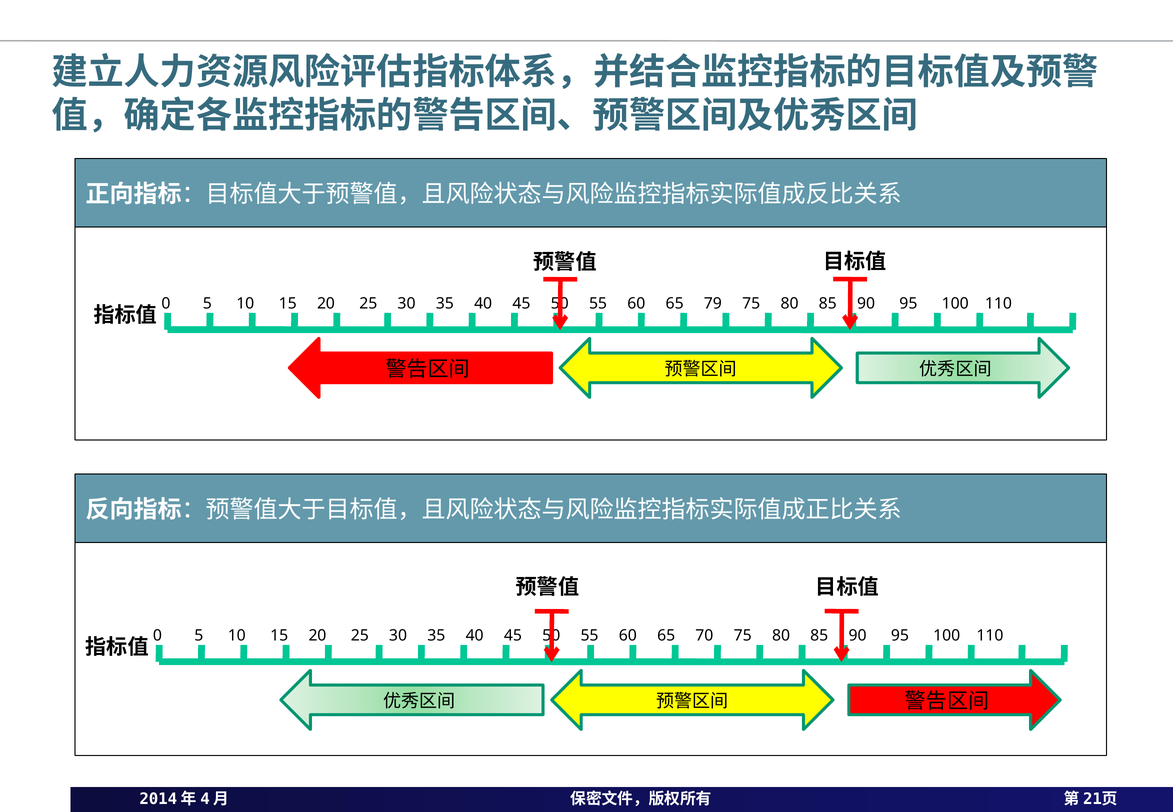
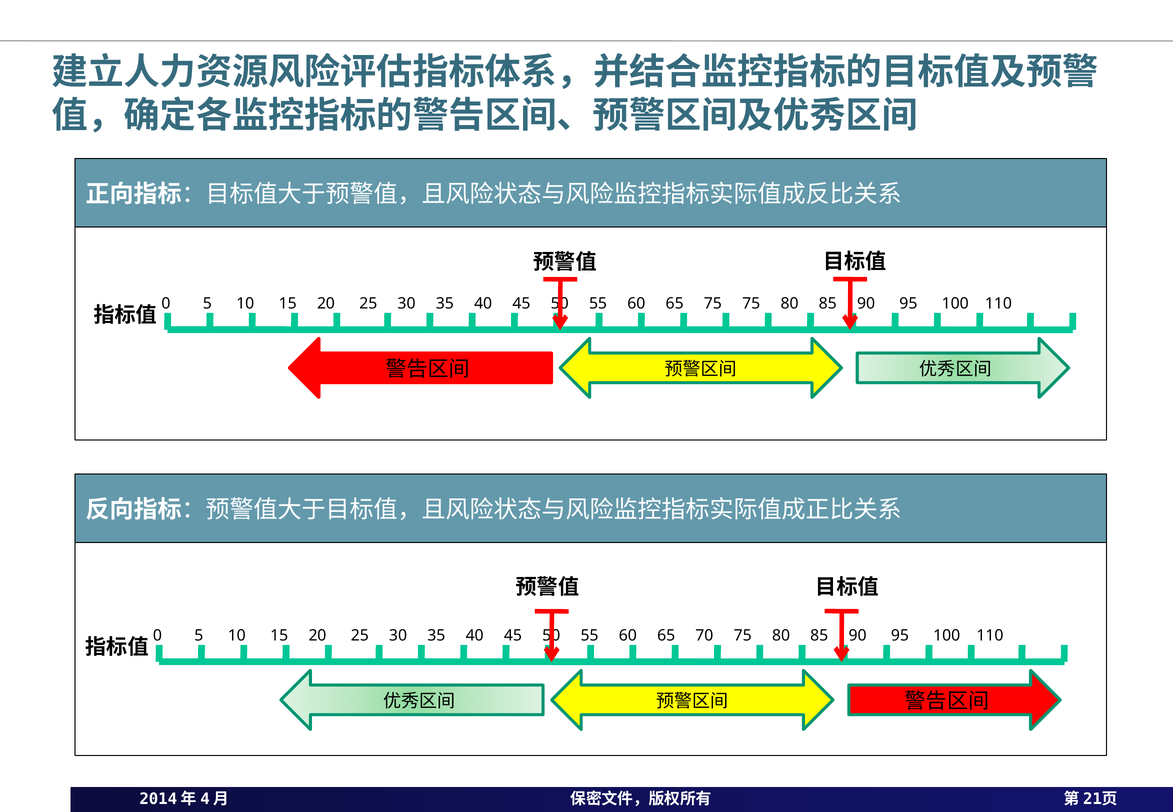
65 79: 79 -> 75 (713, 303)
